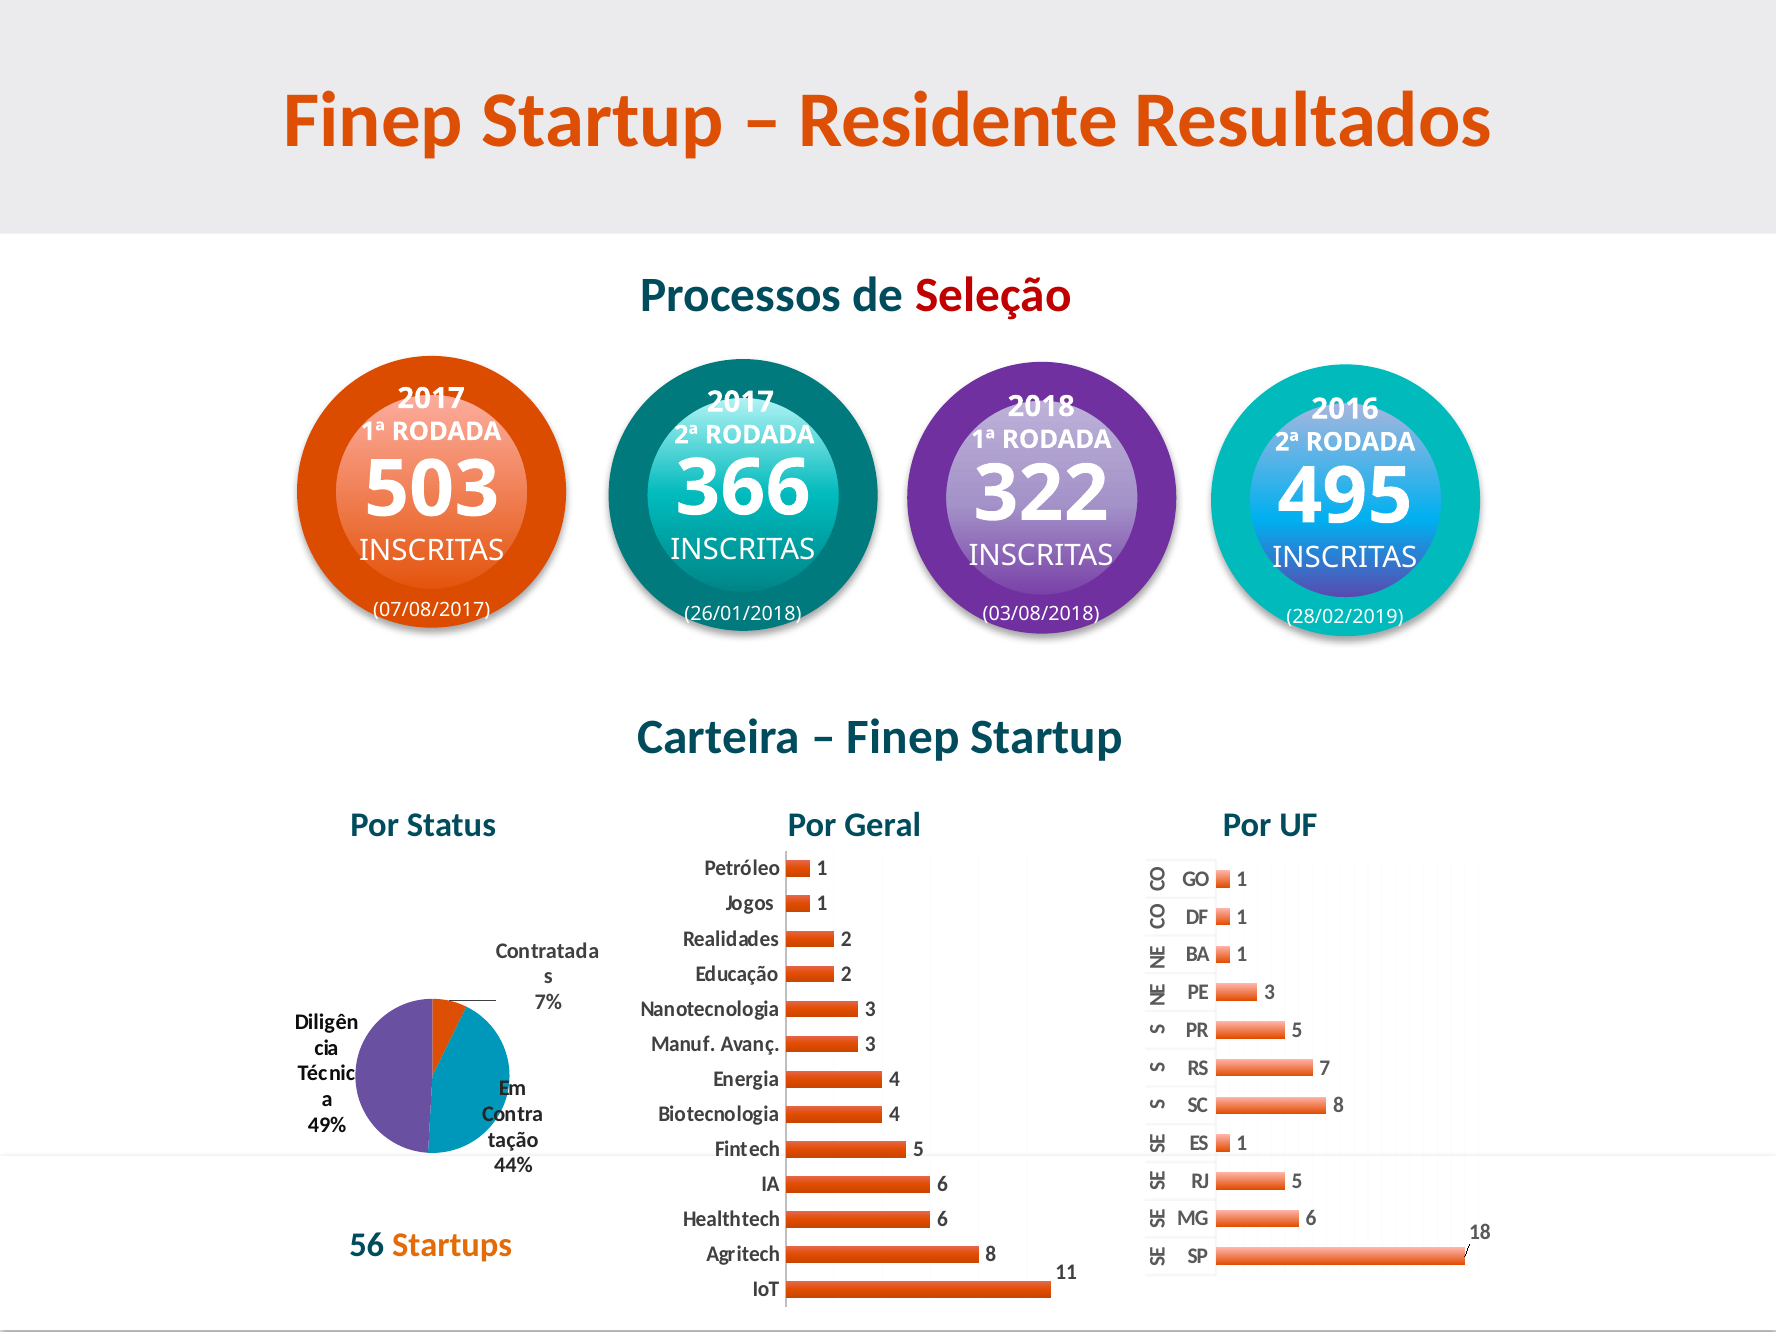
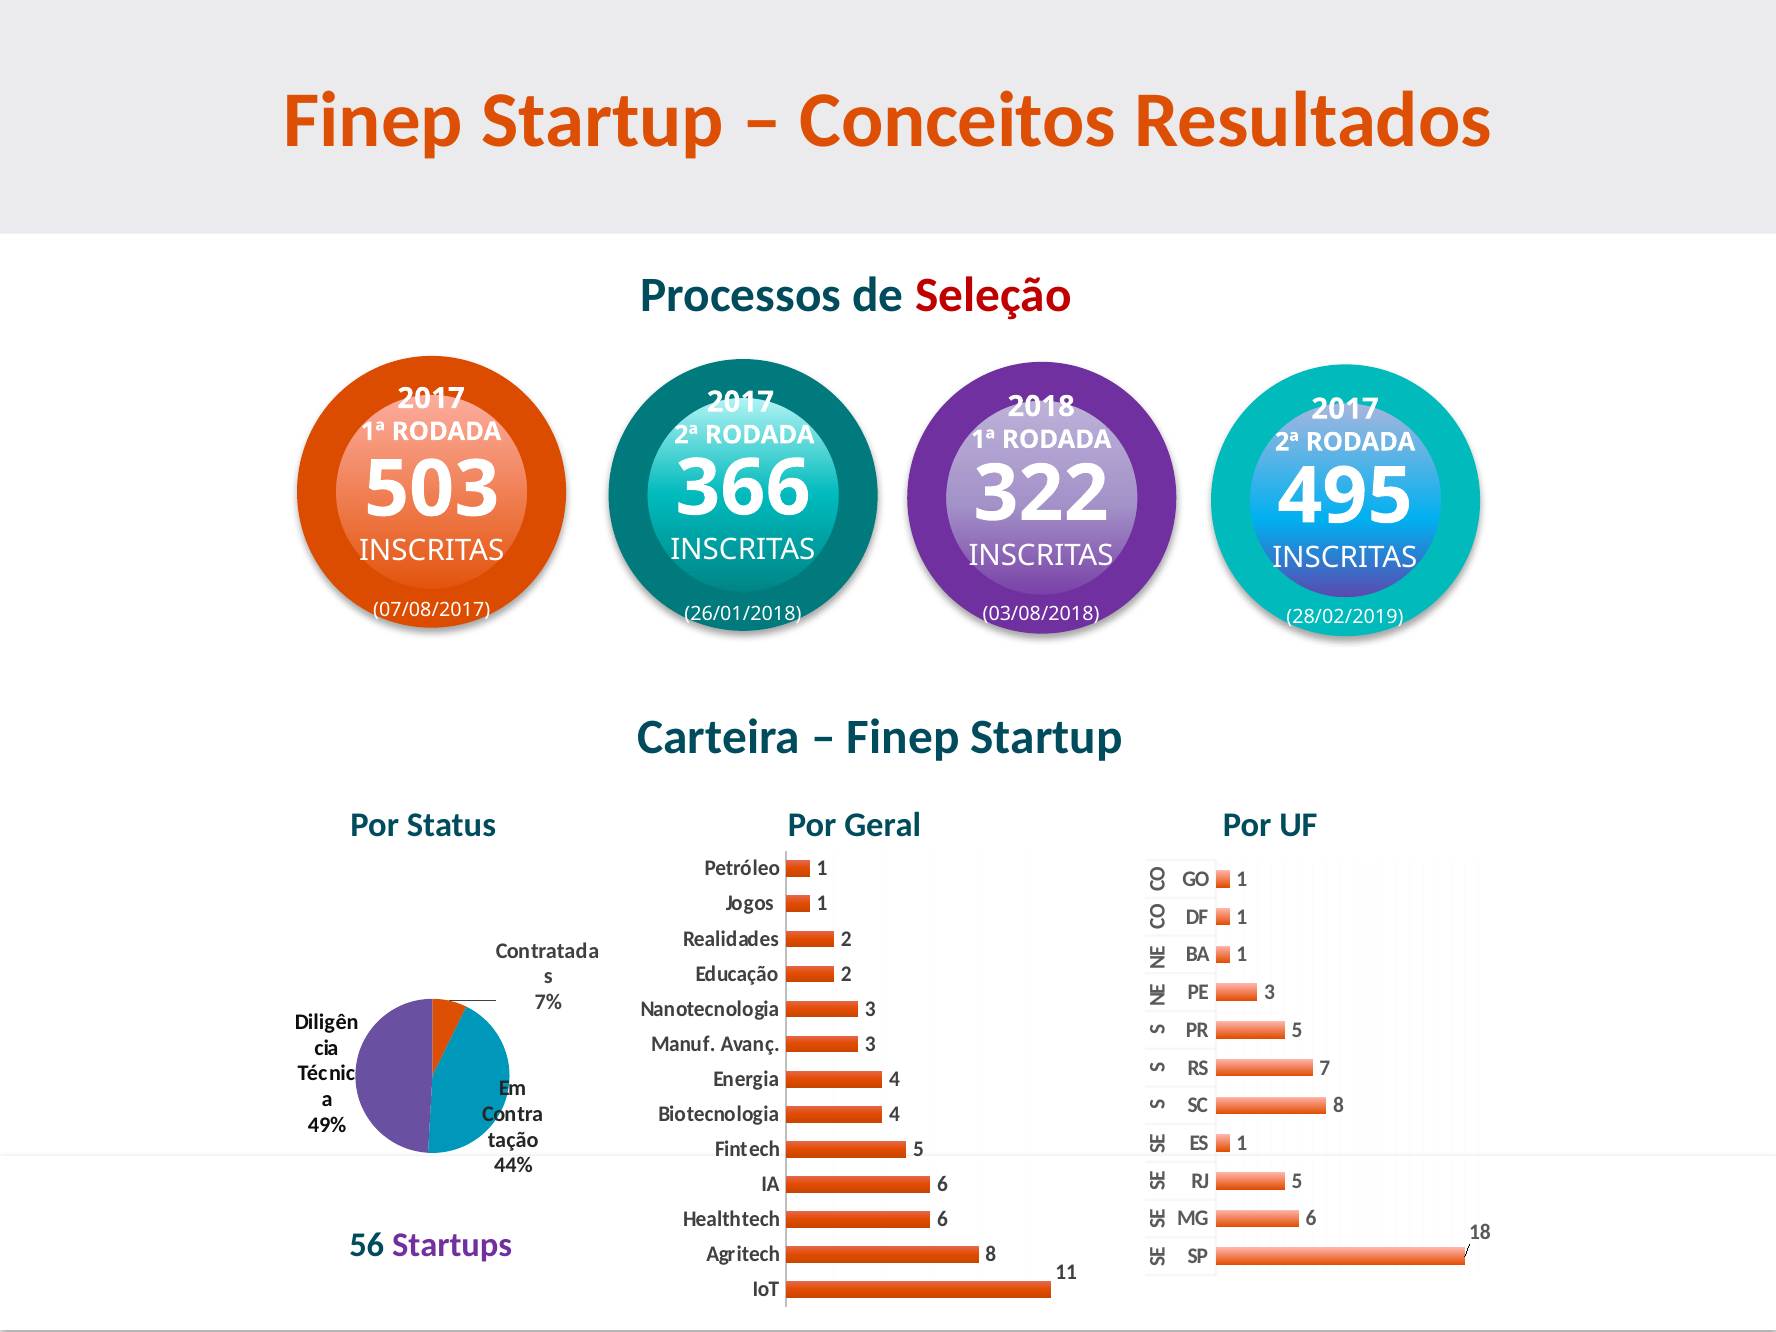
Residente: Residente -> Conceitos (958, 120)
2016: 2016 -> 2017 (1345, 409)
Startups colour: orange -> purple (452, 1245)
